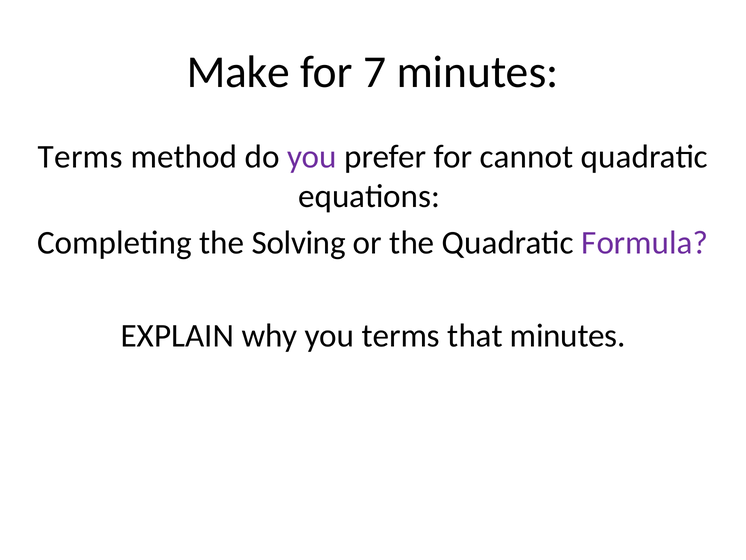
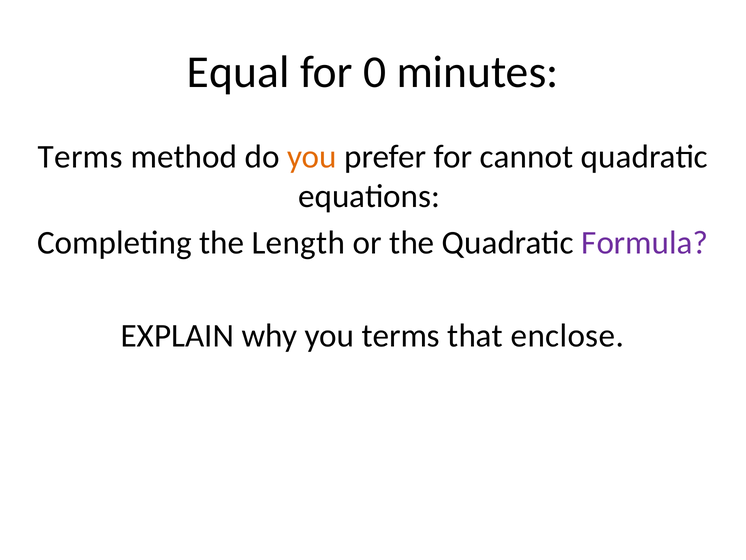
Make: Make -> Equal (238, 72)
7: 7 -> 0 (375, 72)
you colour: purple -> orange (312, 156)
Solving: Solving -> Length (298, 243)
that minutes: minutes -> enclose (567, 336)
